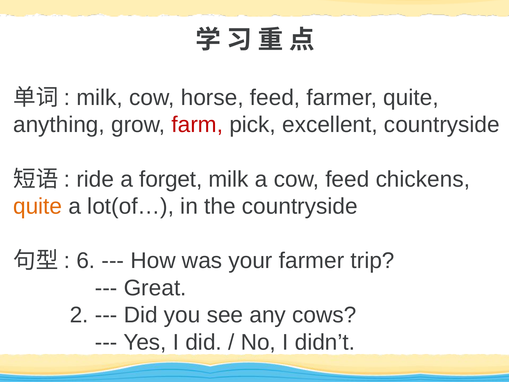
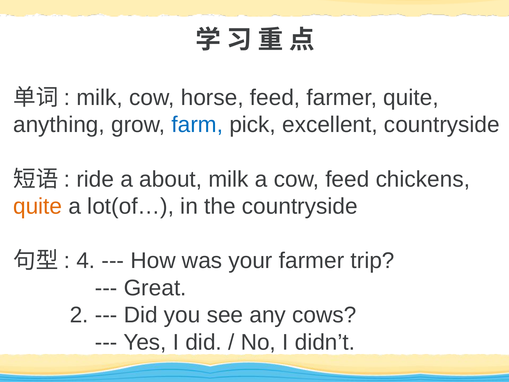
farm colour: red -> blue (197, 125)
forget: forget -> about (171, 179)
6: 6 -> 4 (86, 261)
